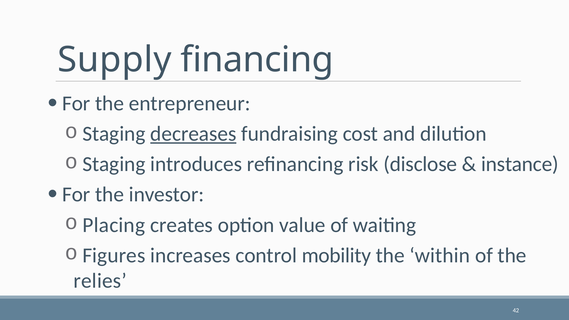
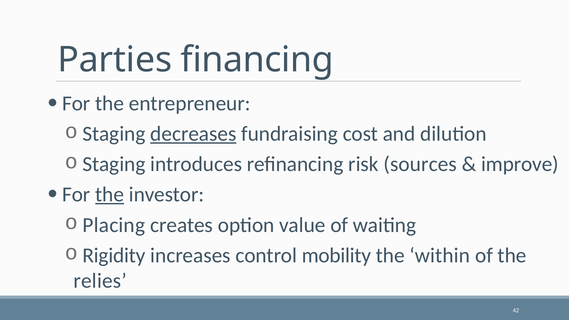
Supply: Supply -> Parties (115, 60)
disclose: disclose -> sources (420, 164)
instance: instance -> improve (520, 164)
the underline: none -> present (110, 195)
Figures: Figures -> Rigidity (114, 255)
